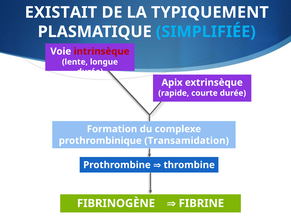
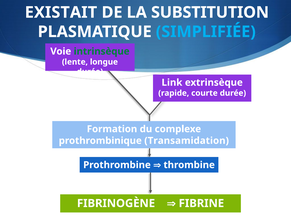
TYPIQUEMENT: TYPIQUEMENT -> SUBSTITUTION (210, 12)
intrinsèque colour: red -> green (102, 51)
Apix: Apix -> Link (172, 83)
